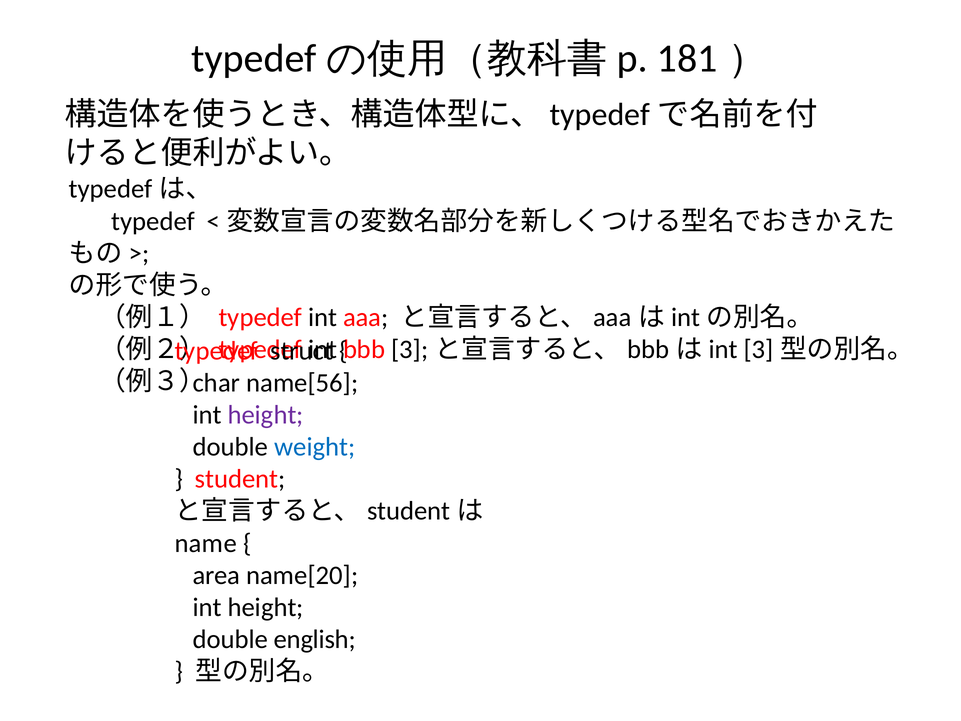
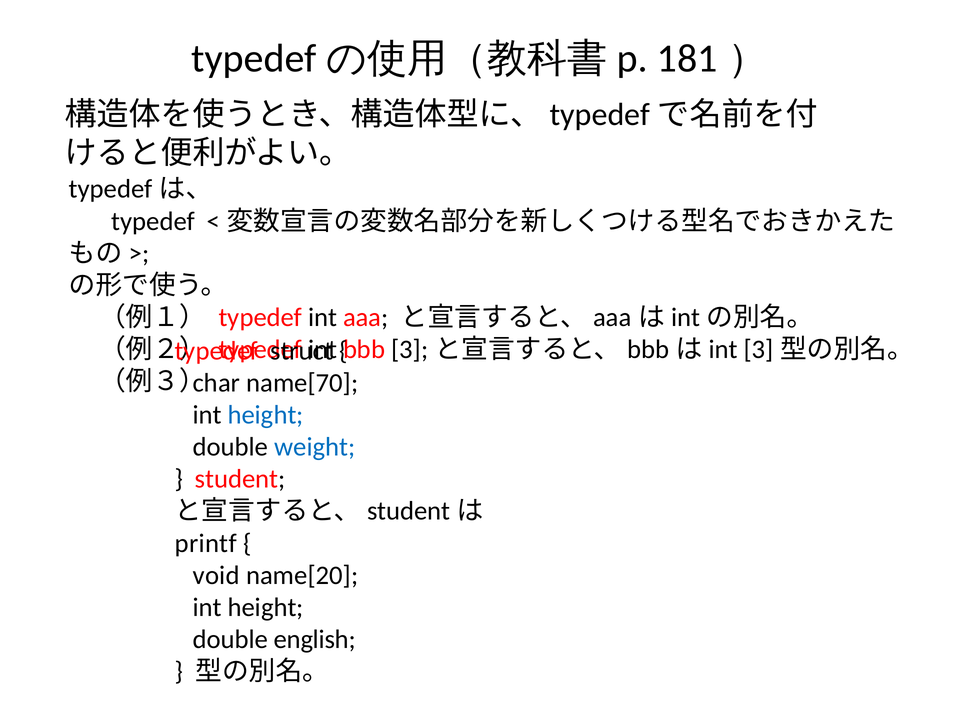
name[56: name[56 -> name[70 (302, 383)
height colour: purple -> blue (266, 415)
name: name -> printf (206, 543)
area: area -> void (216, 575)
